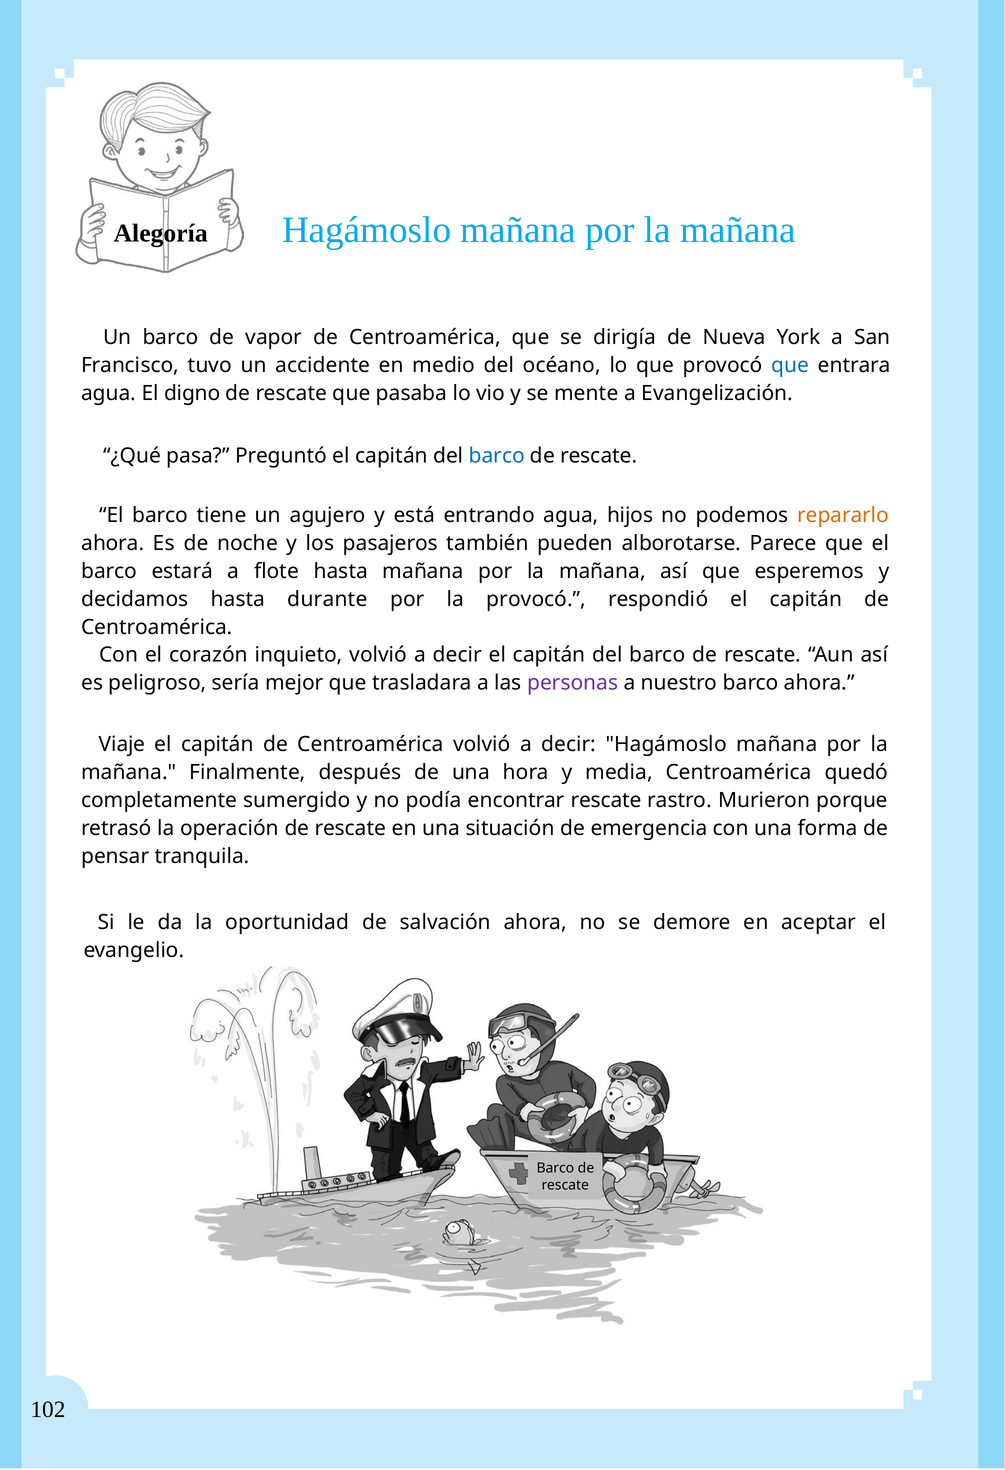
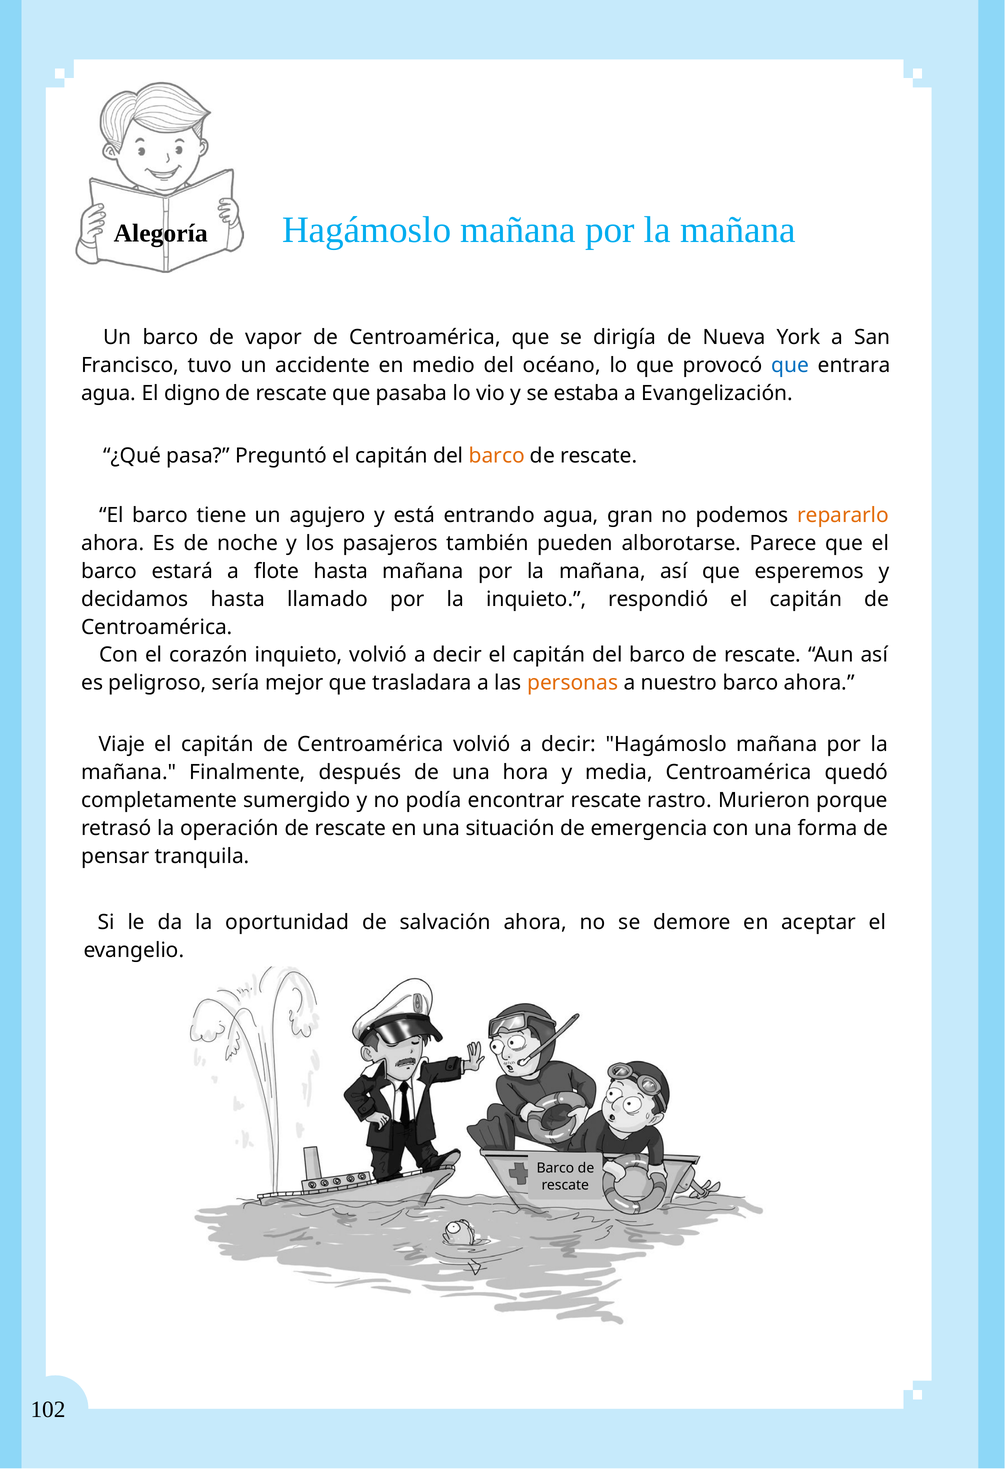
mente: mente -> estaba (586, 393)
barco colour: blue -> orange (497, 456)
hijos: hijos -> gran (630, 515)
durante: durante -> llamado (327, 599)
la provocó: provocó -> inquieto (536, 599)
personas colour: purple -> orange (573, 683)
